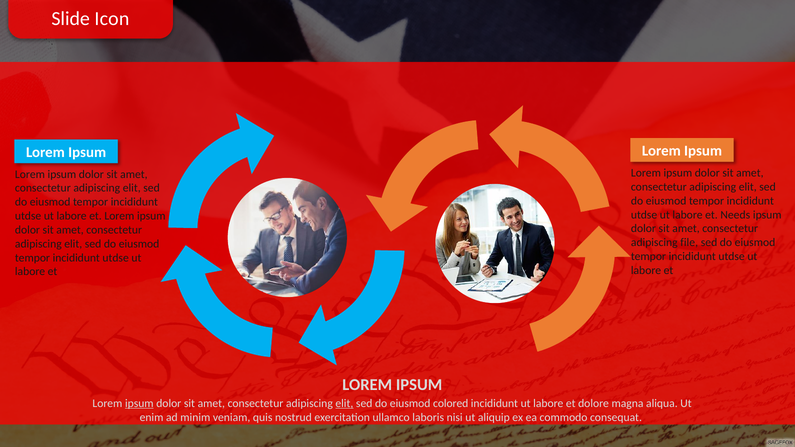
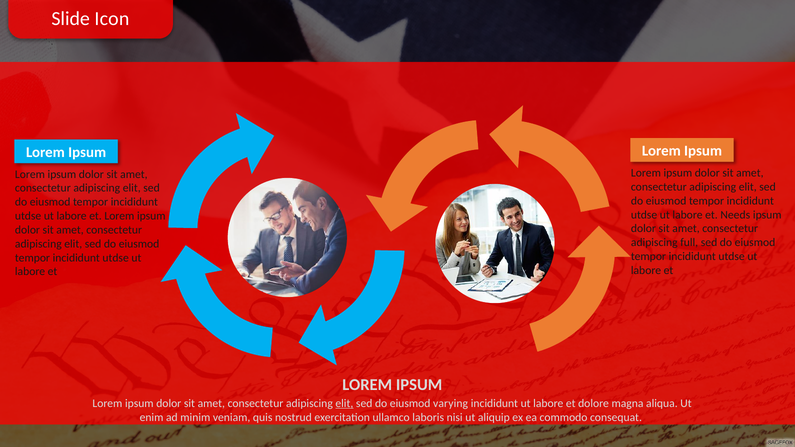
file: file -> full (689, 243)
ipsum underline: present -> none (139, 404)
colored: colored -> varying (451, 404)
